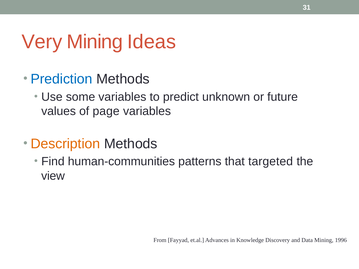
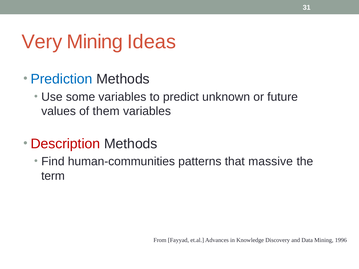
page: page -> them (106, 111)
Description colour: orange -> red (65, 144)
targeted: targeted -> massive (271, 162)
view: view -> term (53, 176)
